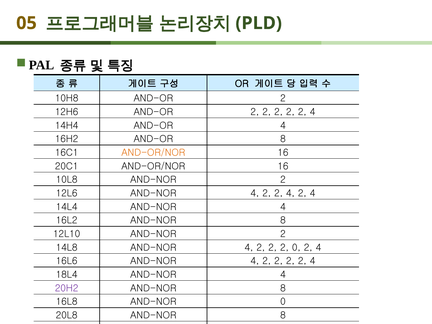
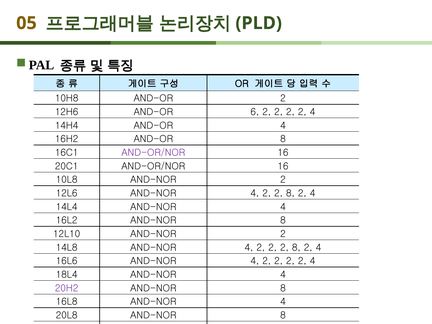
12H6 AND-OR 2: 2 -> 6 (255, 112)
AND-OR/NOR colour: orange -> purple (153, 153)
4 2 2 4: 4 -> 8 (290, 193)
2 2 2 0: 0 -> 8 (296, 248)
16L8 AND-NOR 0: 0 -> 4 (283, 302)
